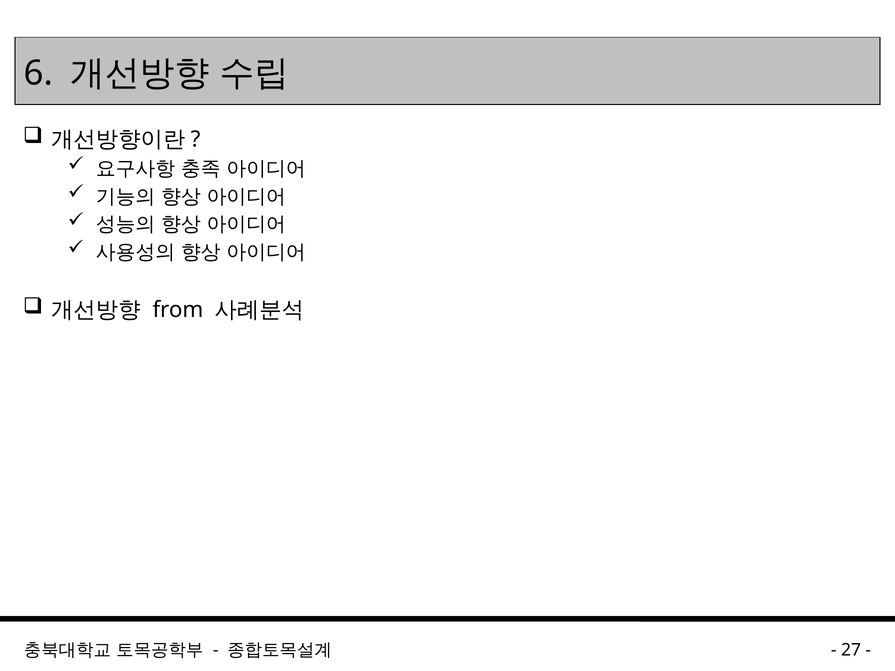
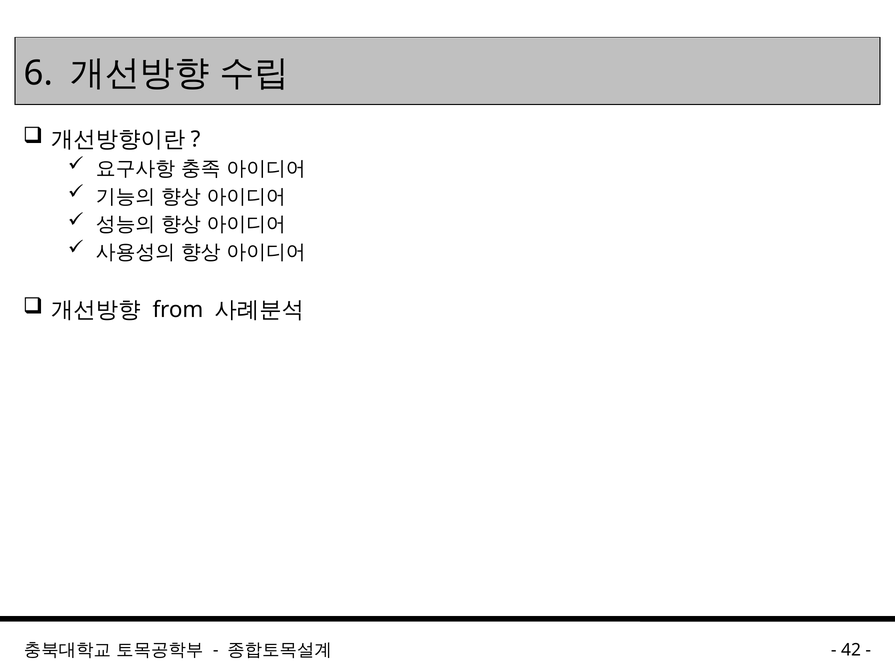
27: 27 -> 42 (851, 650)
